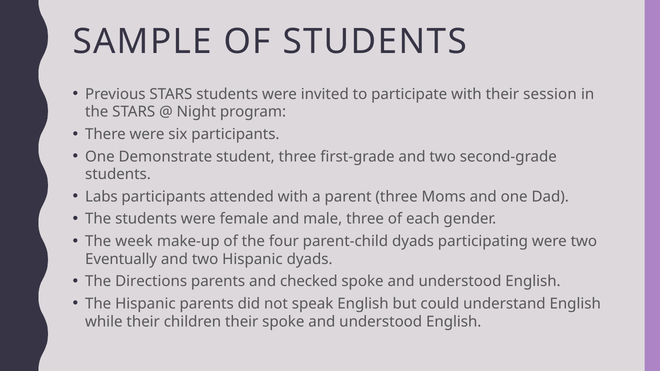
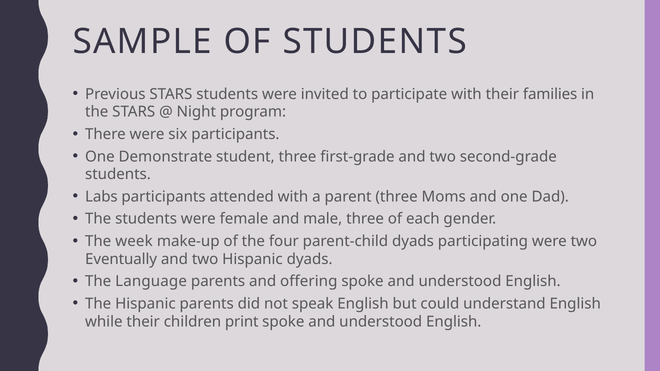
session: session -> families (550, 94)
Directions: Directions -> Language (151, 282)
checked: checked -> offering (309, 282)
children their: their -> print (242, 322)
